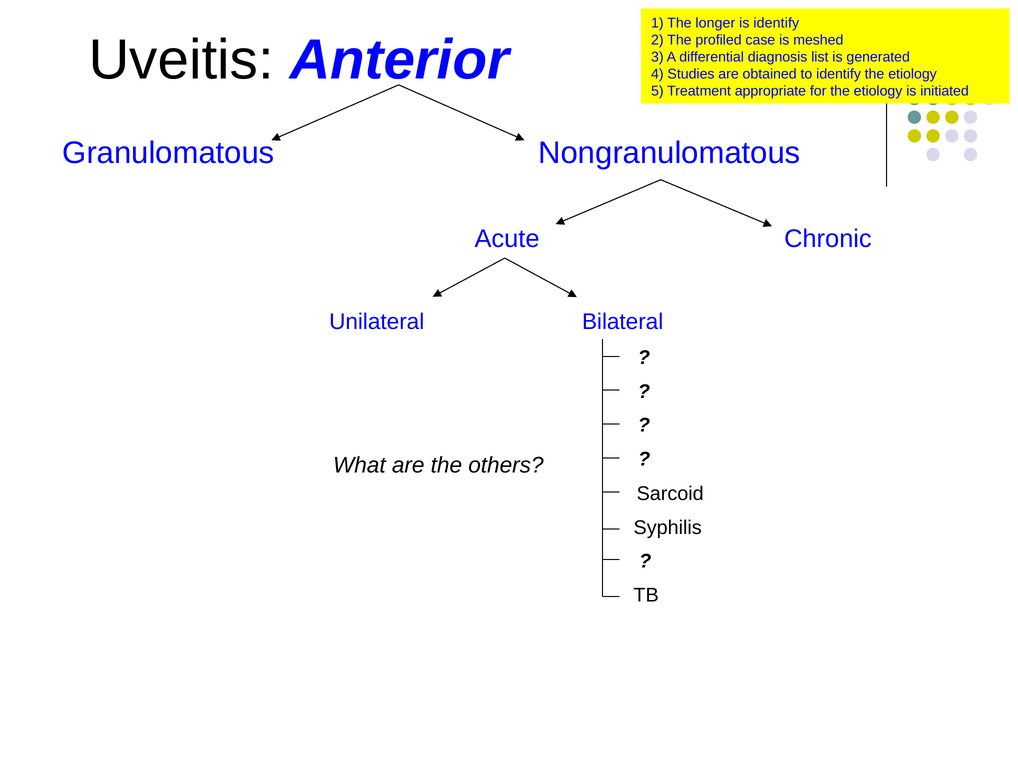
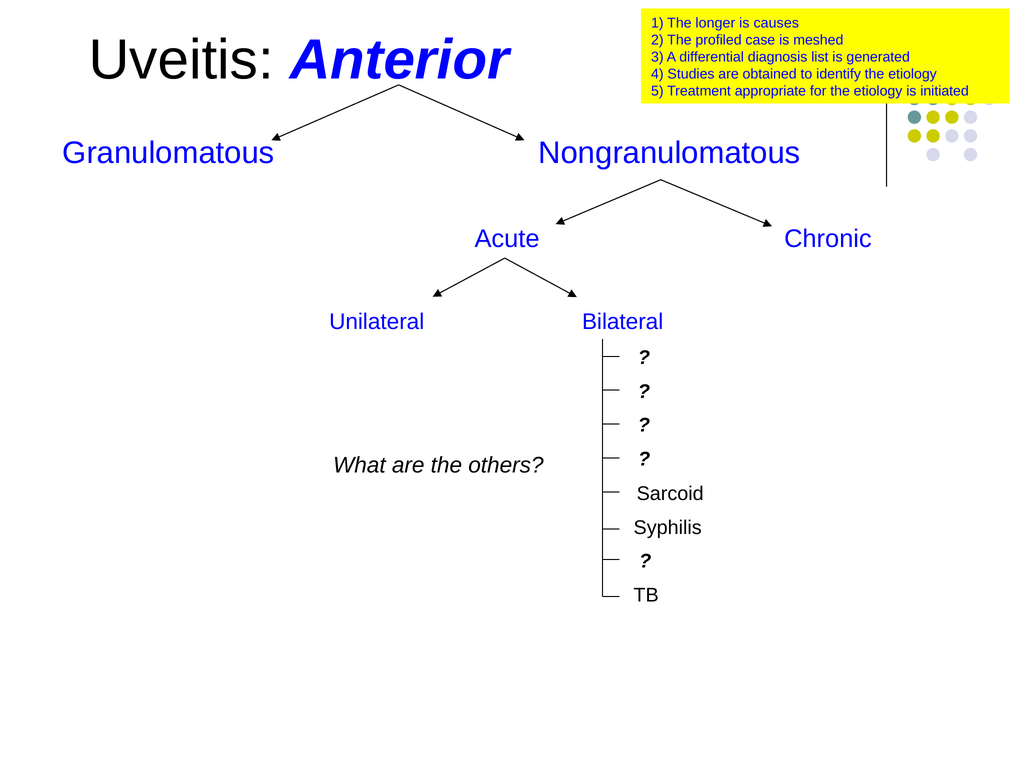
is identify: identify -> causes (776, 23)
